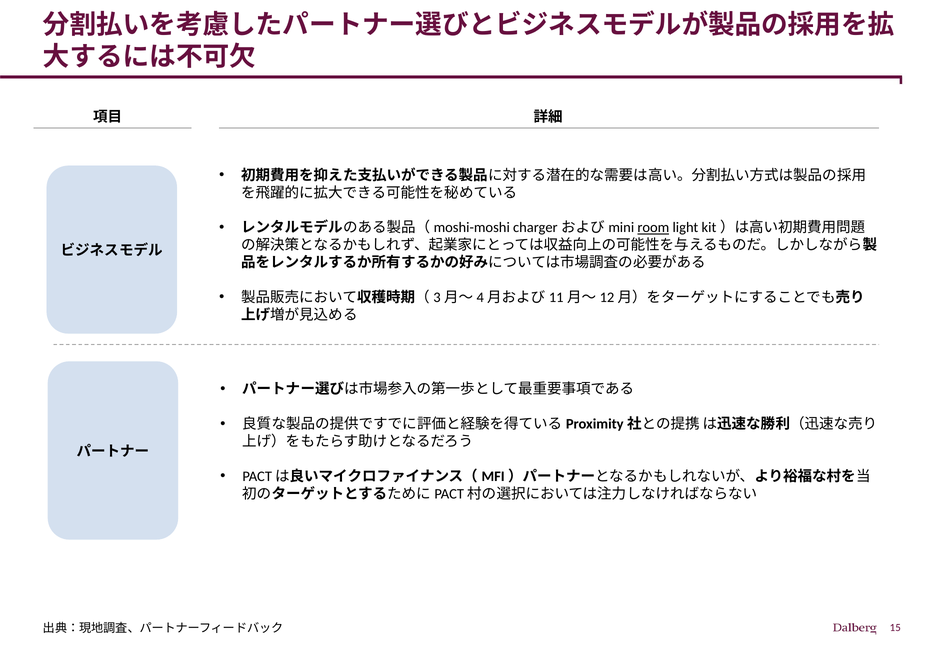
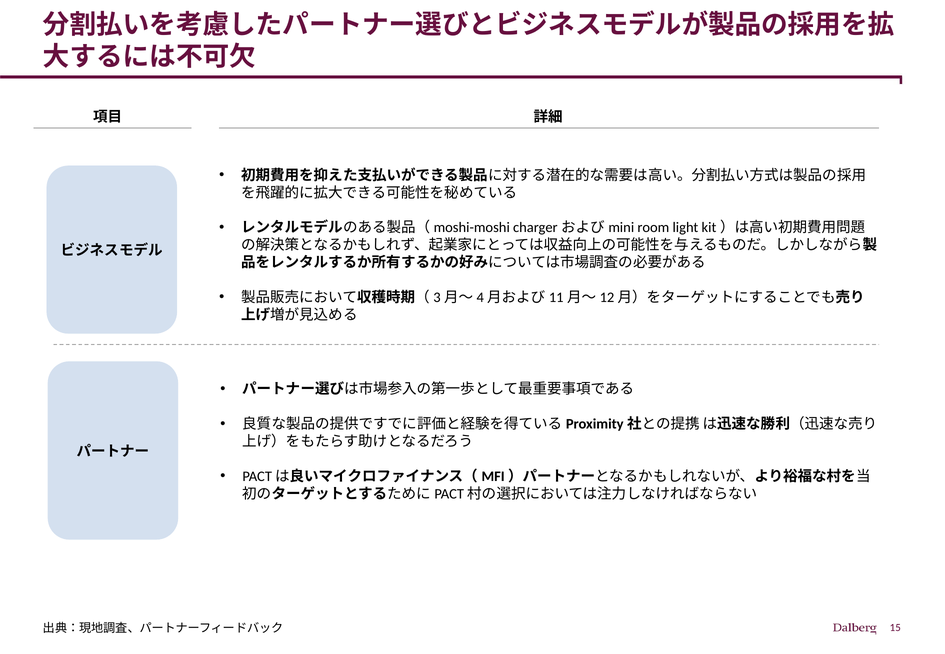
room underline: present -> none (653, 228)
